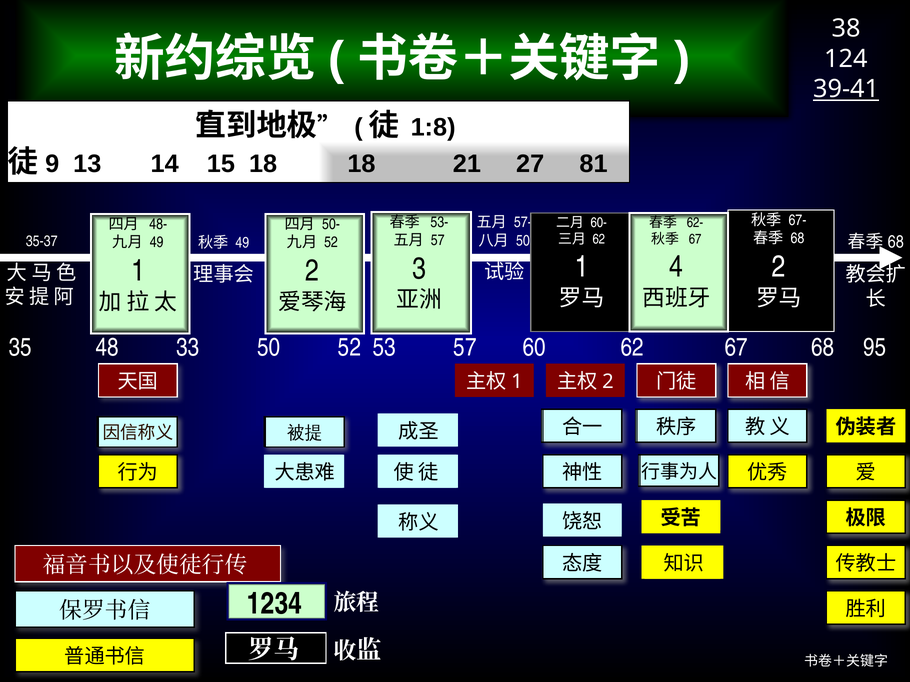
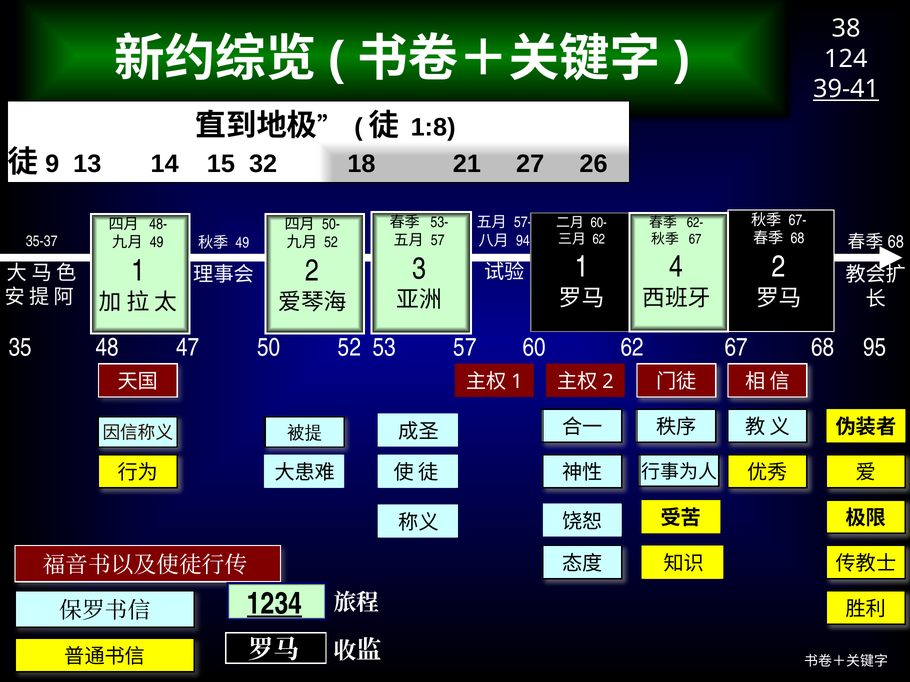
15 18: 18 -> 32 (263, 164)
81: 81 -> 26 (593, 164)
50: 50 -> 94 (523, 241)
33: 33 -> 47 (188, 348)
1234 underline: none -> present (275, 604)
